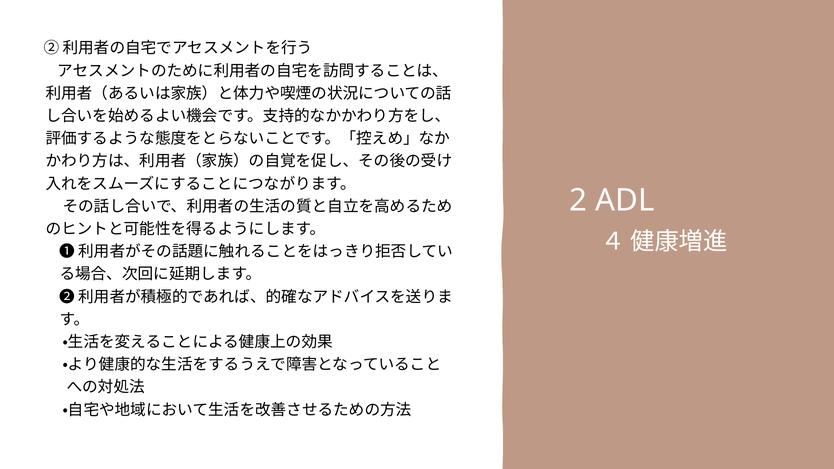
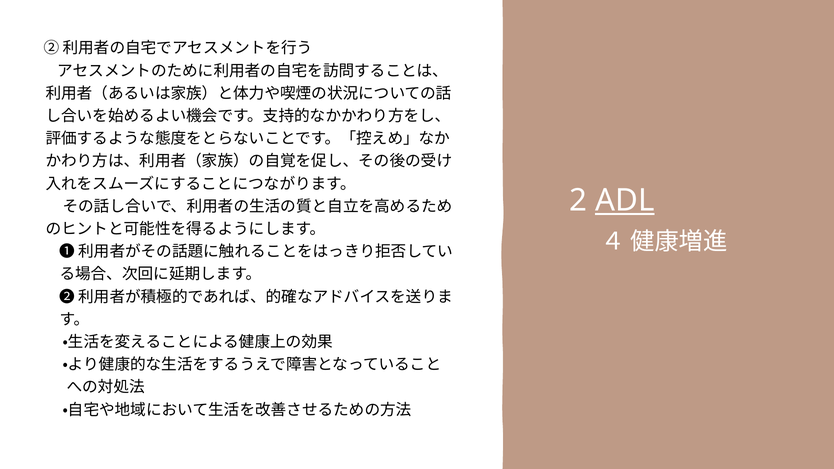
ADL underline: none -> present (625, 200)
